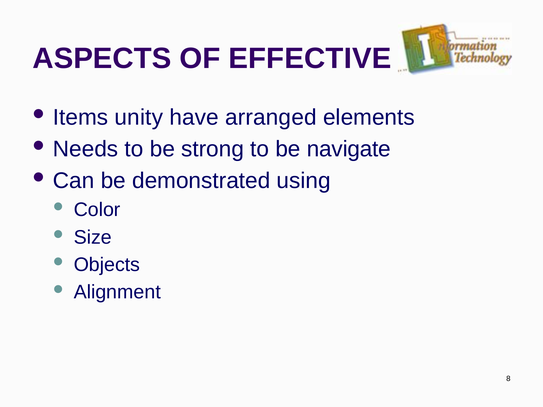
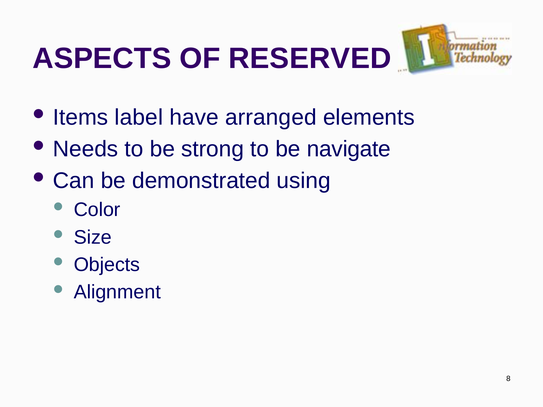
EFFECTIVE: EFFECTIVE -> RESERVED (310, 59)
unity: unity -> label (139, 117)
